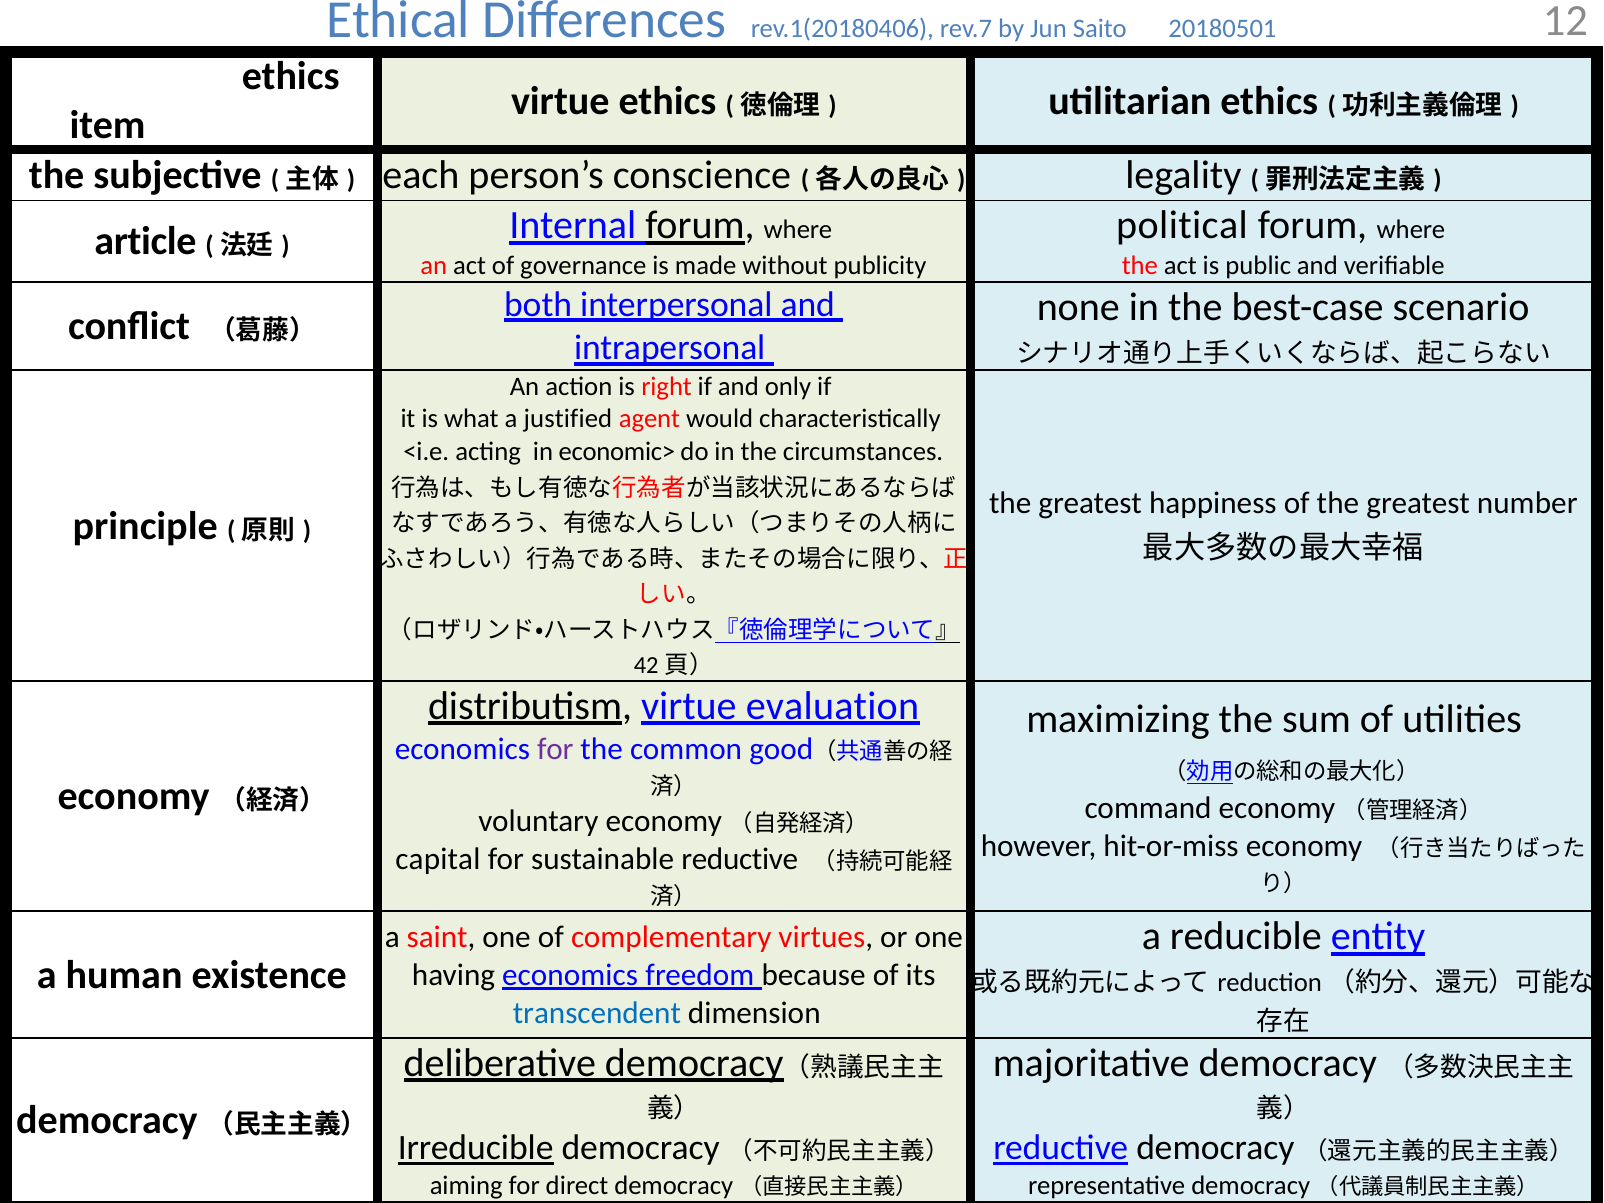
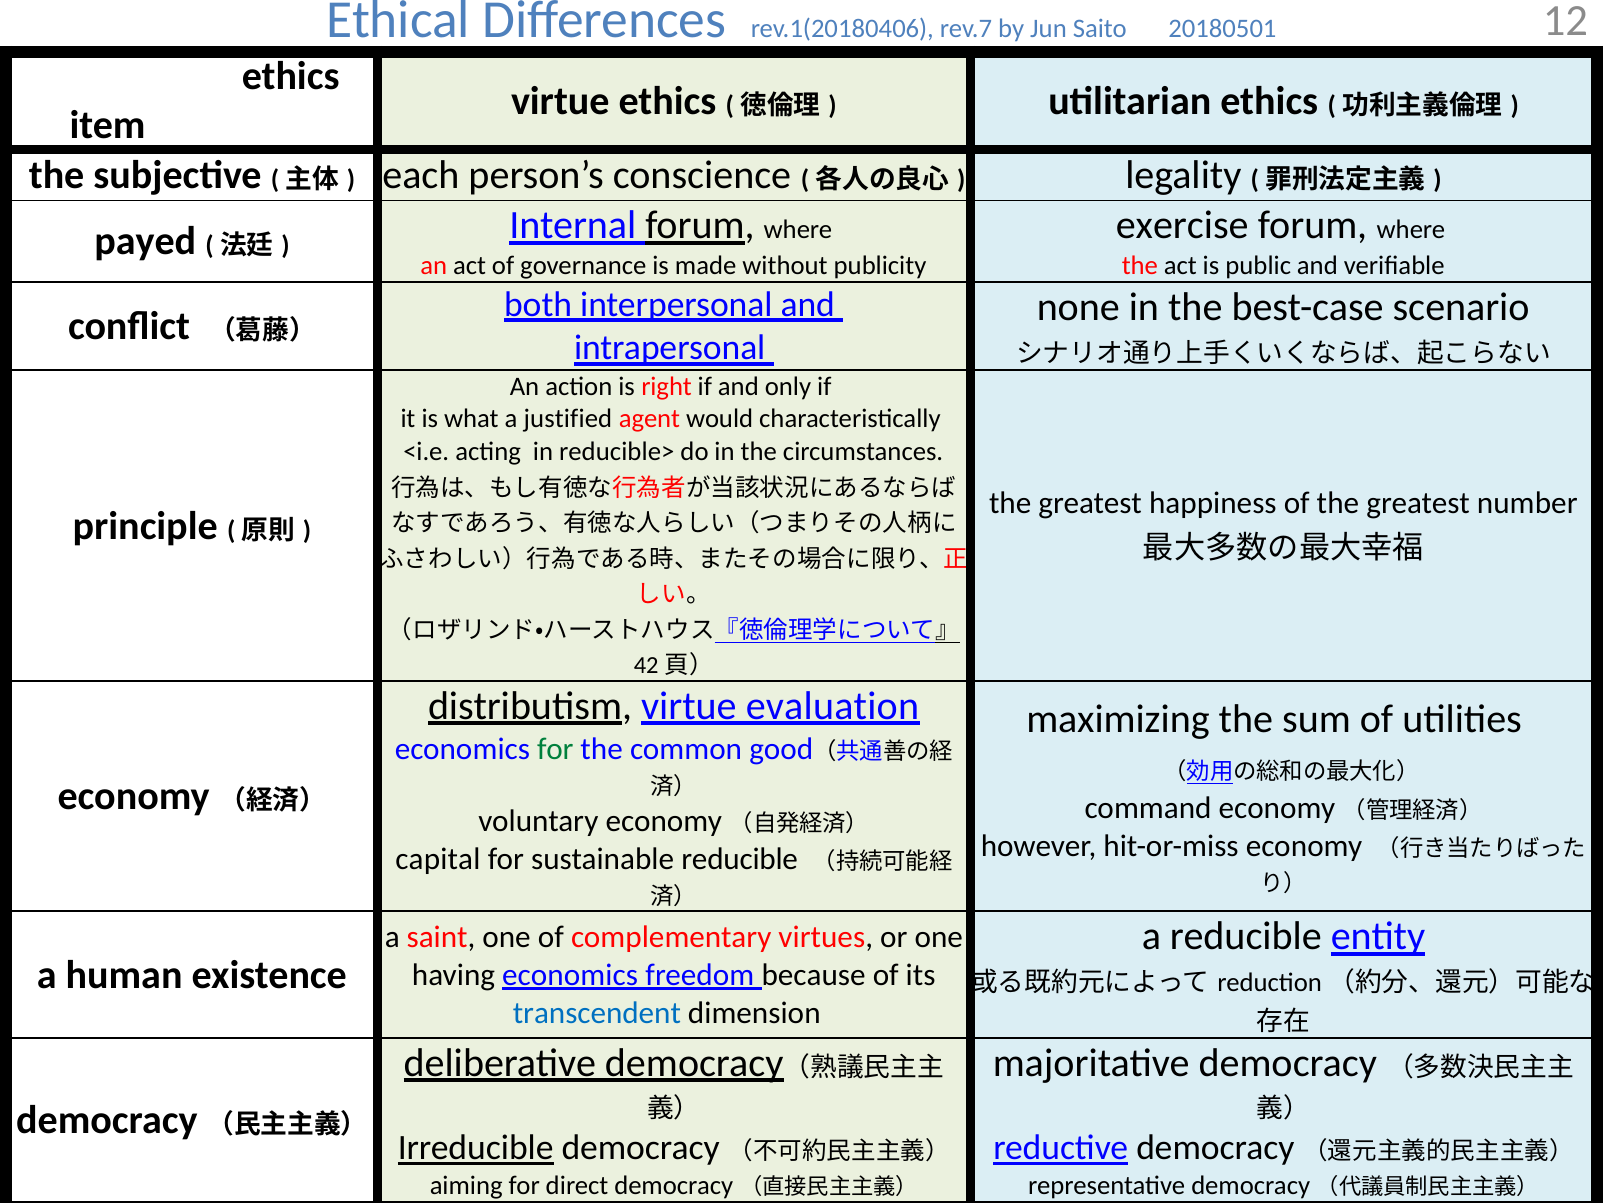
political: political -> exercise (1182, 225)
article: article -> payed (145, 242)
economic>: economic> -> reducible> (617, 452)
for colour: purple -> green (555, 749)
sustainable reductive: reductive -> reducible (740, 859)
